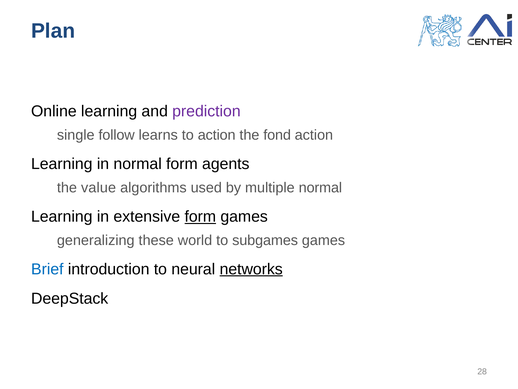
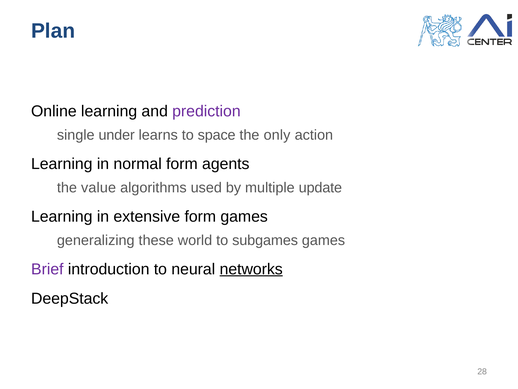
follow: follow -> under (117, 135)
to action: action -> space (217, 135)
fond: fond -> only (277, 135)
multiple normal: normal -> update (320, 188)
form underline: present -> none (200, 216)
Brief colour: blue -> purple (47, 269)
